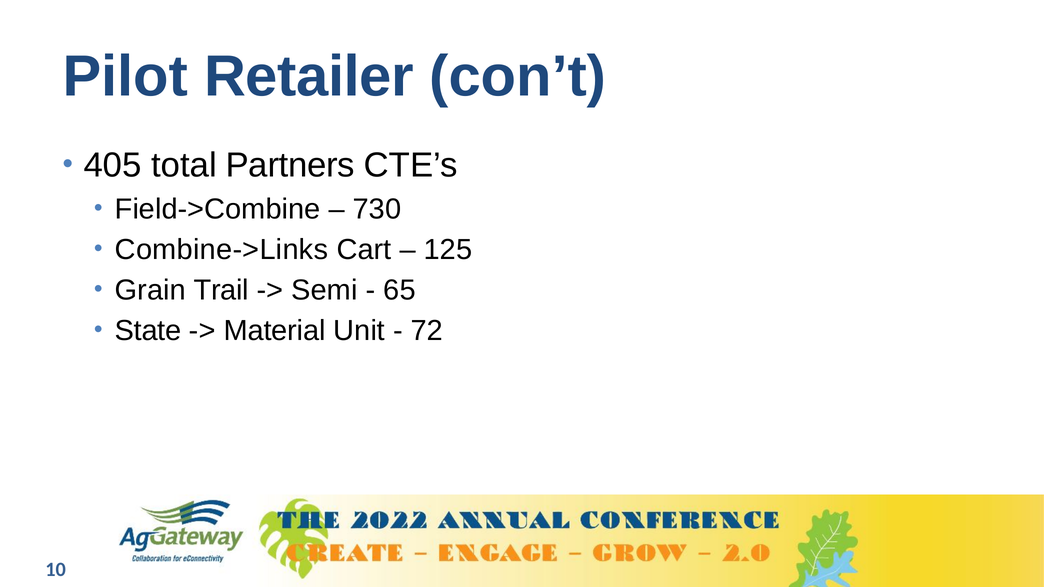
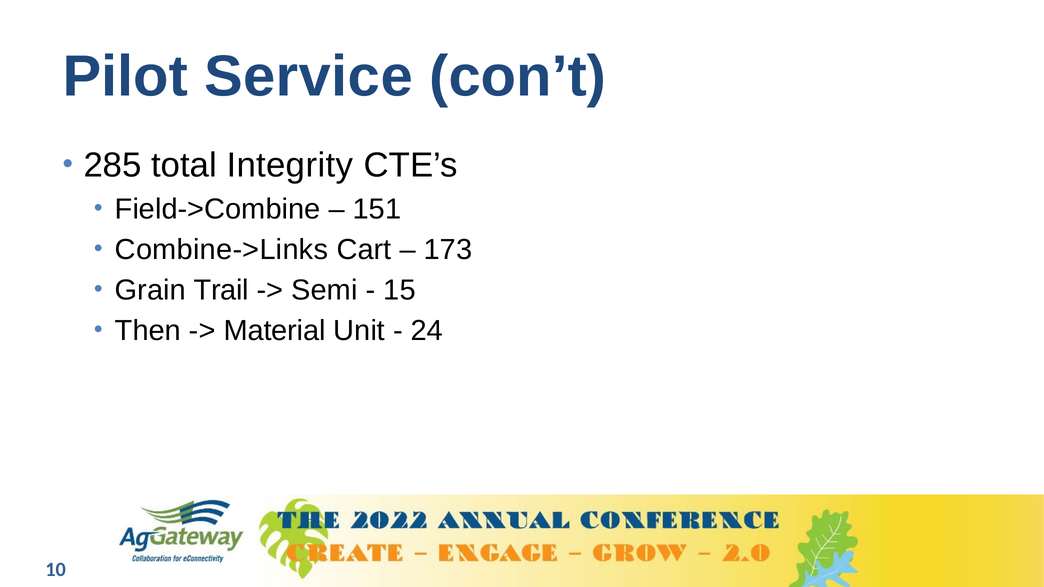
Retailer: Retailer -> Service (308, 76)
405: 405 -> 285 (113, 166)
Partners: Partners -> Integrity (290, 166)
730: 730 -> 151 (377, 209)
125: 125 -> 173 (448, 250)
65: 65 -> 15 (400, 290)
State: State -> Then (148, 331)
72: 72 -> 24 (427, 331)
